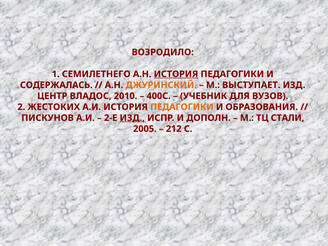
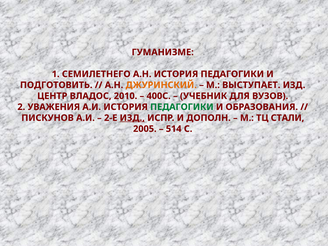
ВОЗРОДИЛО: ВОЗРОДИЛО -> ГУМАНИЗМЕ (163, 52)
ИСТОРИЯ underline: present -> none (176, 74)
СОДЕРЖАЛАСЬ: СОДЕРЖАЛАСЬ -> ПОДГОТОВИТЬ (56, 85)
ЖЕСТОКИХ: ЖЕСТОКИХ -> УВАЖЕНИЯ (54, 107)
ПЕДАГОГИКИ colour: orange -> green (182, 107)
212: 212 -> 514 (174, 129)
